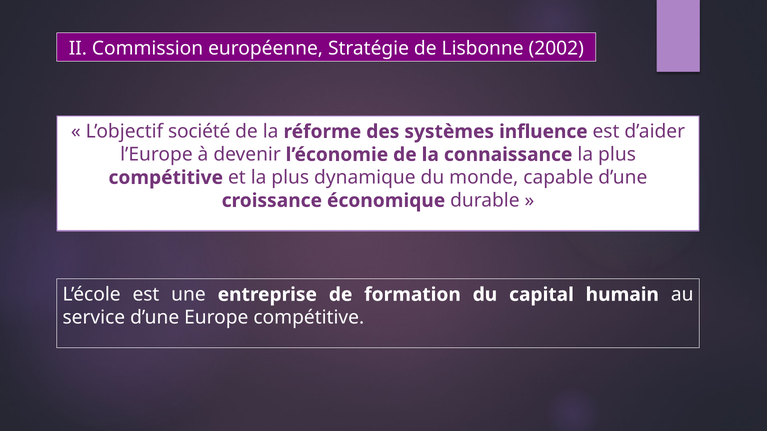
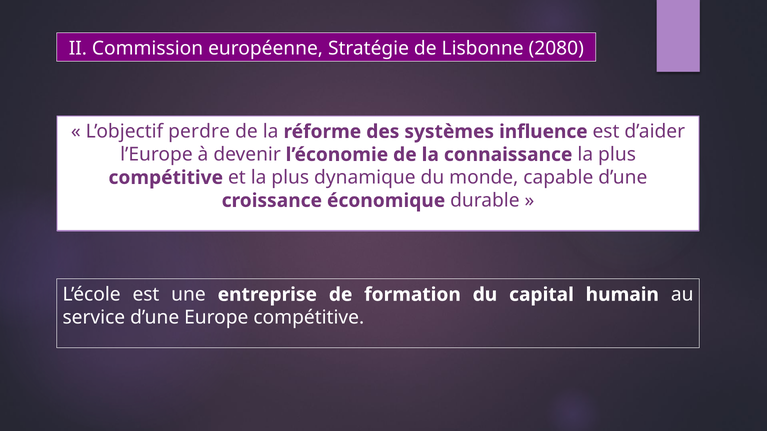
2002: 2002 -> 2080 (556, 48)
société: société -> perdre (199, 132)
